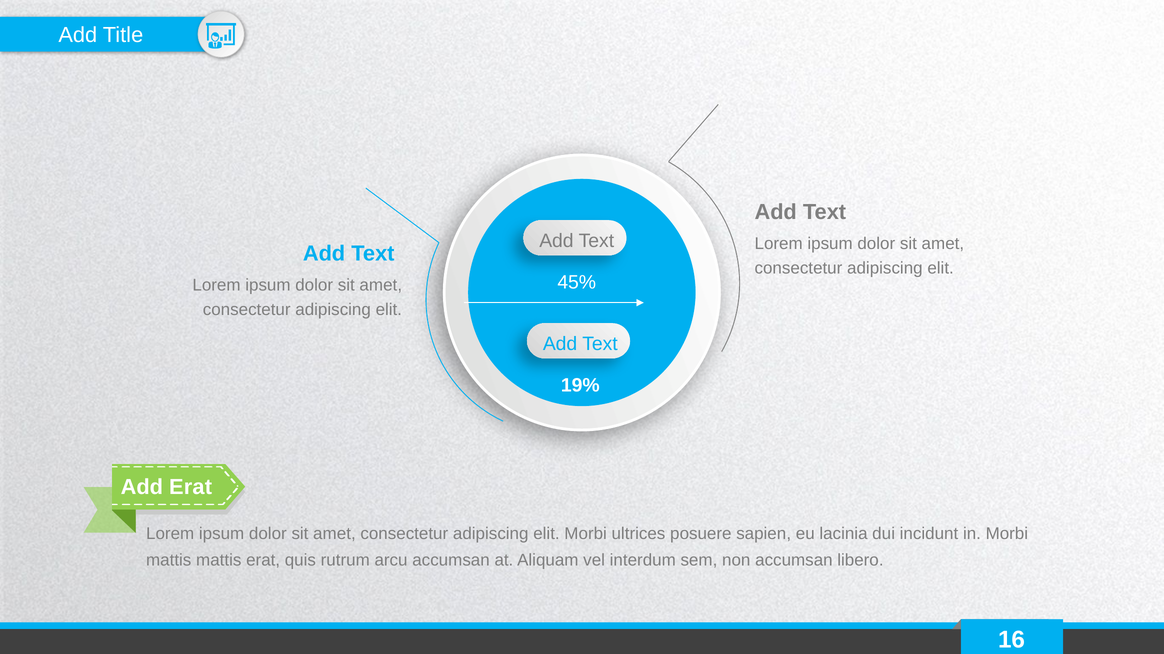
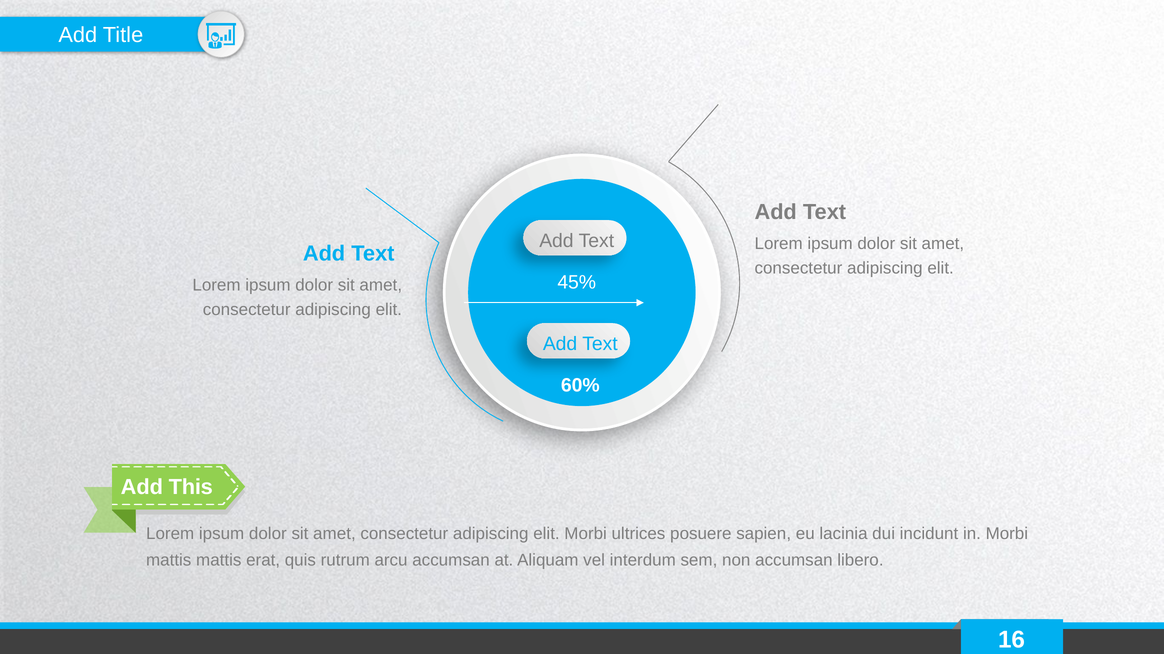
19%: 19% -> 60% (580, 385)
Add Erat: Erat -> This (191, 487)
